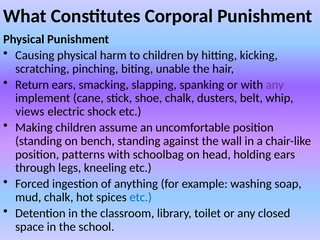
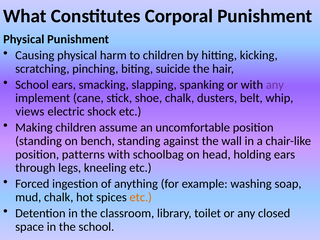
unable: unable -> suicide (173, 69)
Return: Return -> School (32, 85)
etc colour: blue -> orange (141, 197)
